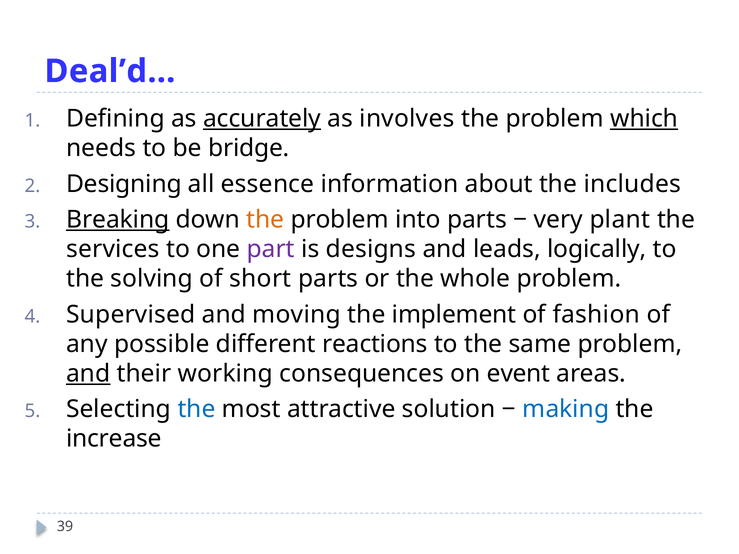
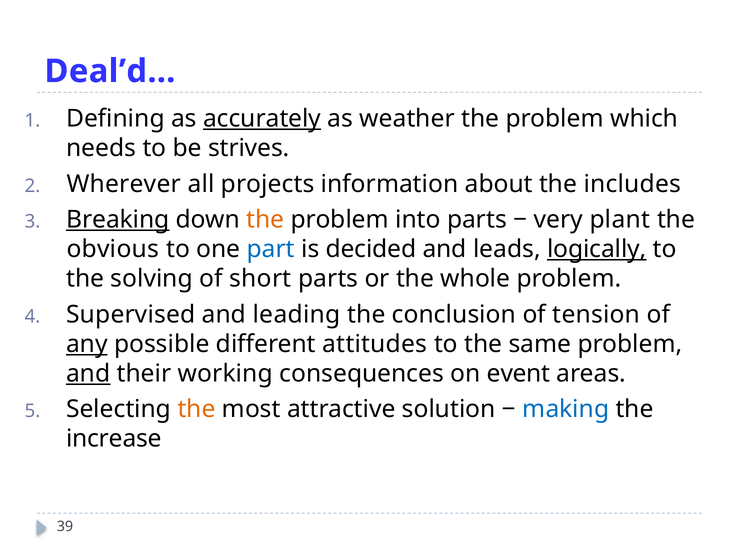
involves: involves -> weather (407, 119)
which underline: present -> none (644, 119)
bridge: bridge -> strives (249, 148)
Designing: Designing -> Wherever (124, 184)
essence: essence -> projects (268, 184)
services: services -> obvious (113, 249)
part colour: purple -> blue (271, 249)
designs: designs -> decided (371, 249)
logically underline: none -> present (597, 249)
moving: moving -> leading (297, 315)
implement: implement -> conclusion (454, 315)
fashion: fashion -> tension (596, 315)
any underline: none -> present (87, 344)
reactions: reactions -> attitudes (375, 344)
the colour: blue -> orange (197, 409)
